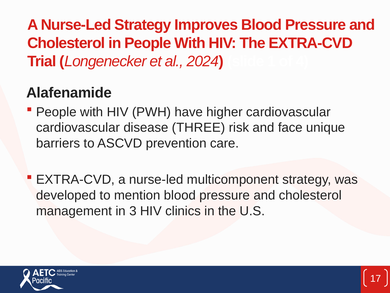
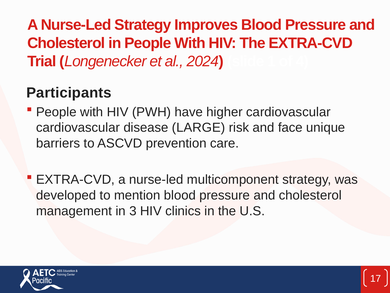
Alafenamide: Alafenamide -> Participants (69, 93)
THREE: THREE -> LARGE (199, 127)
